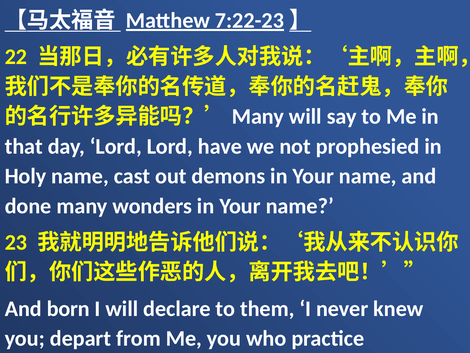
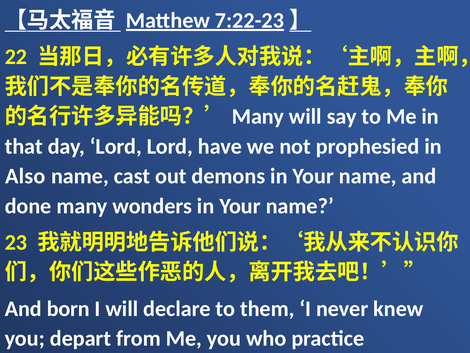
Holy: Holy -> Also (25, 176)
